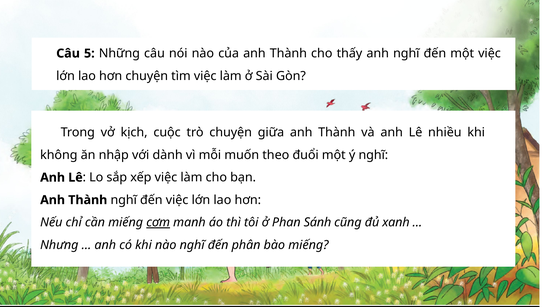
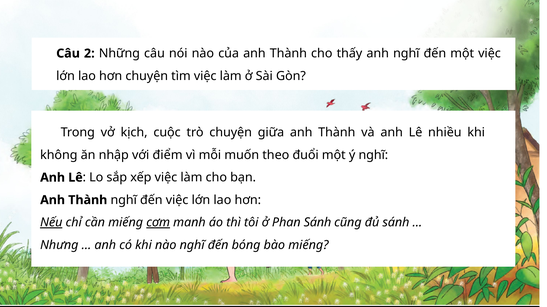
5: 5 -> 2 (89, 54)
dành: dành -> điểm (168, 155)
Nếu underline: none -> present (51, 223)
đủ xanh: xanh -> sánh (396, 223)
phân: phân -> bóng (246, 246)
